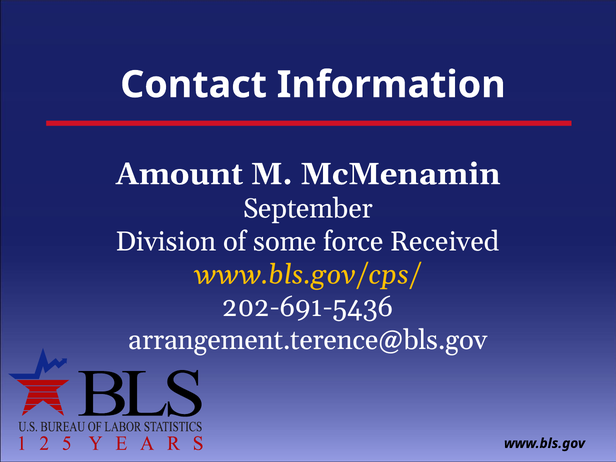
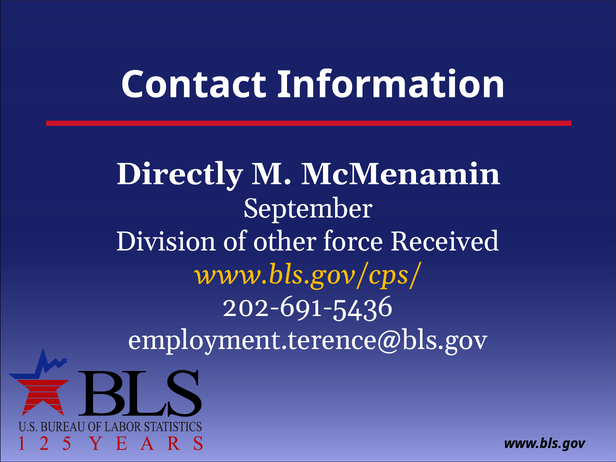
Amount: Amount -> Directly (179, 174)
some: some -> other (285, 242)
arrangement.terence@bls.gov: arrangement.terence@bls.gov -> employment.terence@bls.gov (308, 340)
